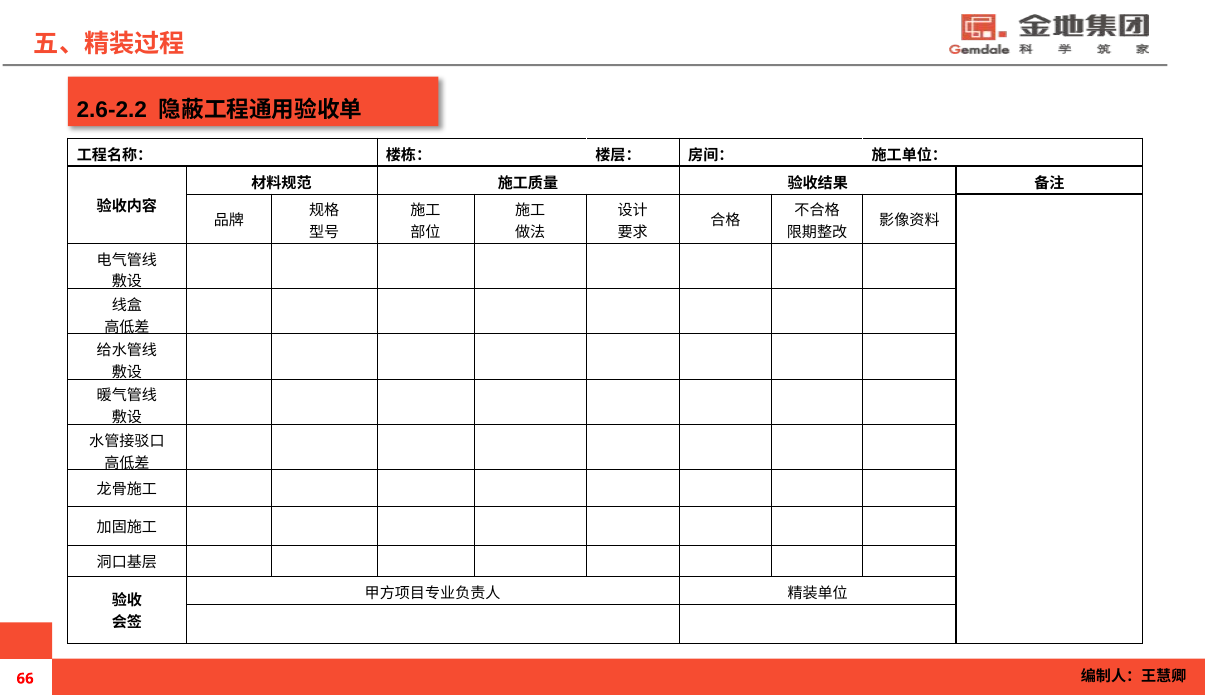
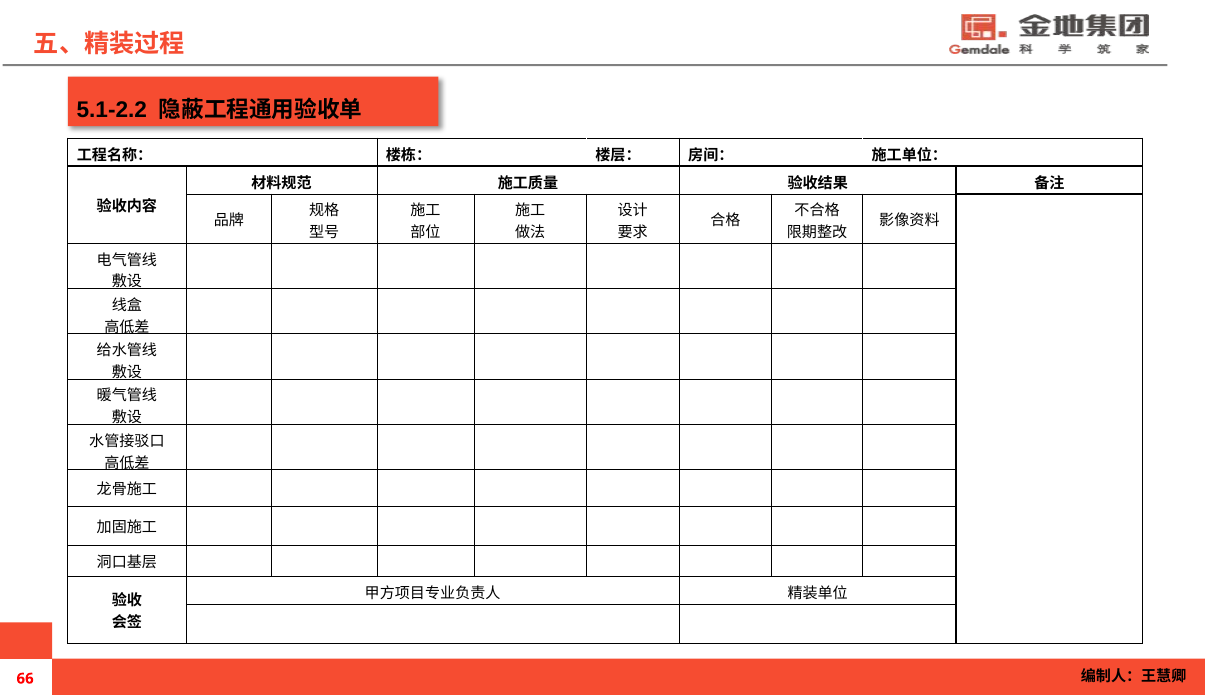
2.6-2.2: 2.6-2.2 -> 5.1-2.2 (112, 110)
